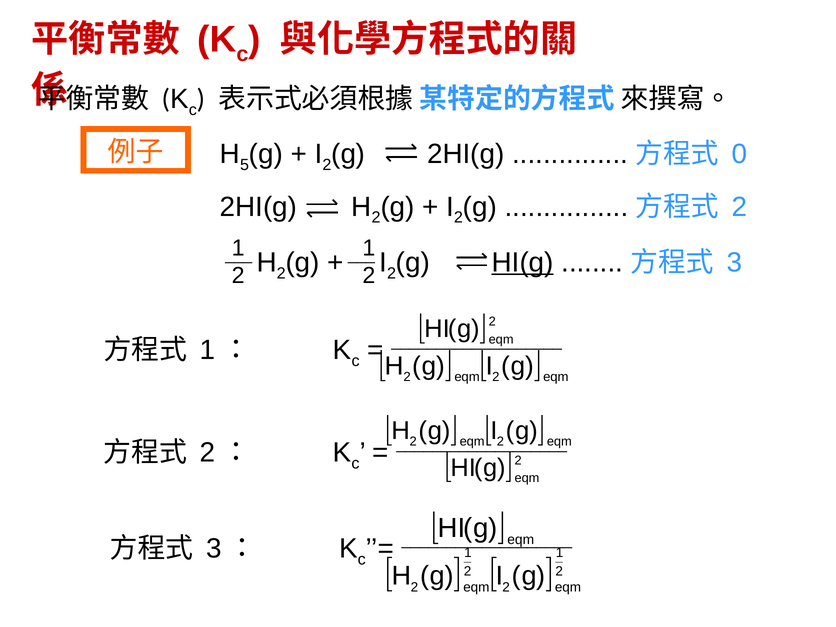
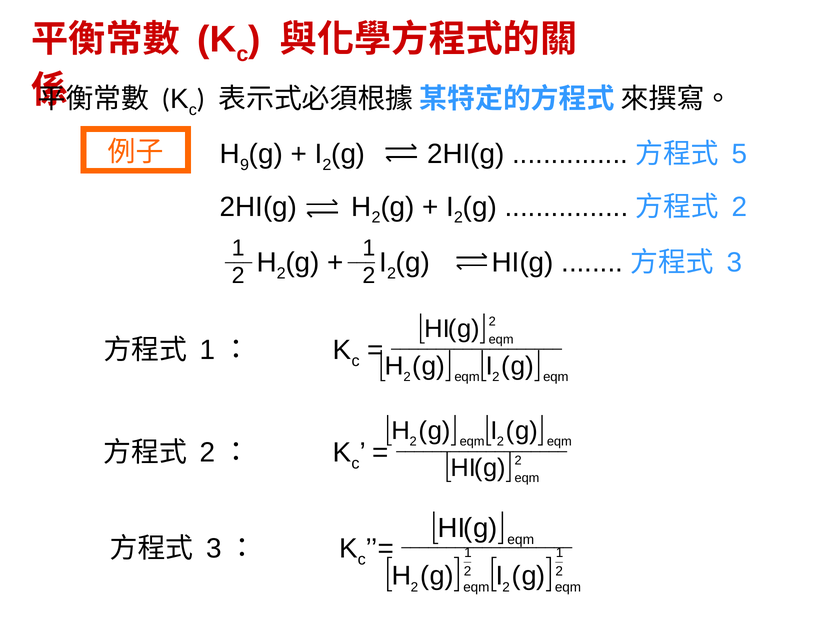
5: 5 -> 9 (245, 165)
0: 0 -> 5 (739, 154)
HI(g underline: present -> none (523, 262)
